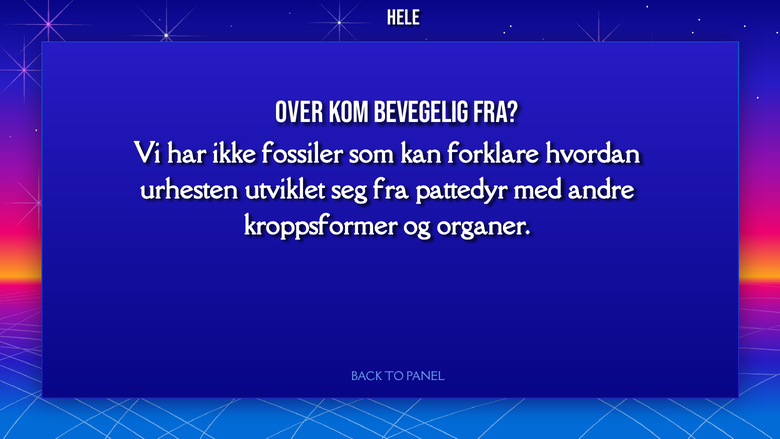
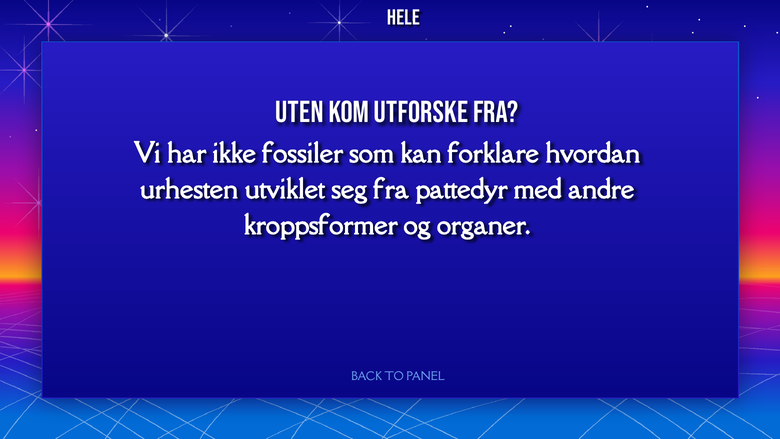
OVER: OVER -> UTEN (299, 112)
BEVEGELIG: BEVEGELIG -> UTFORSKE (421, 112)
